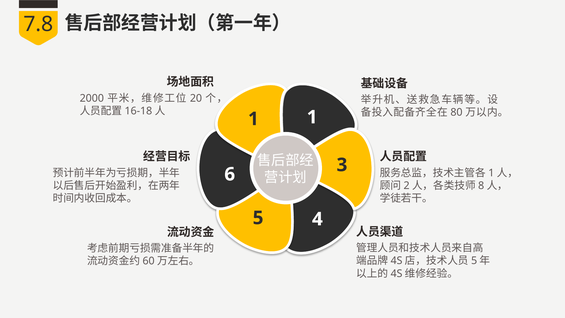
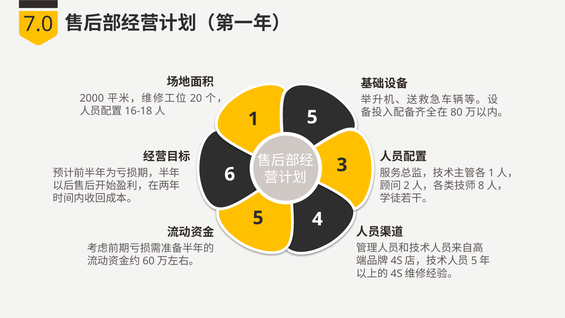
7.8: 7.8 -> 7.0 (38, 24)
1 1: 1 -> 5 (312, 117)
